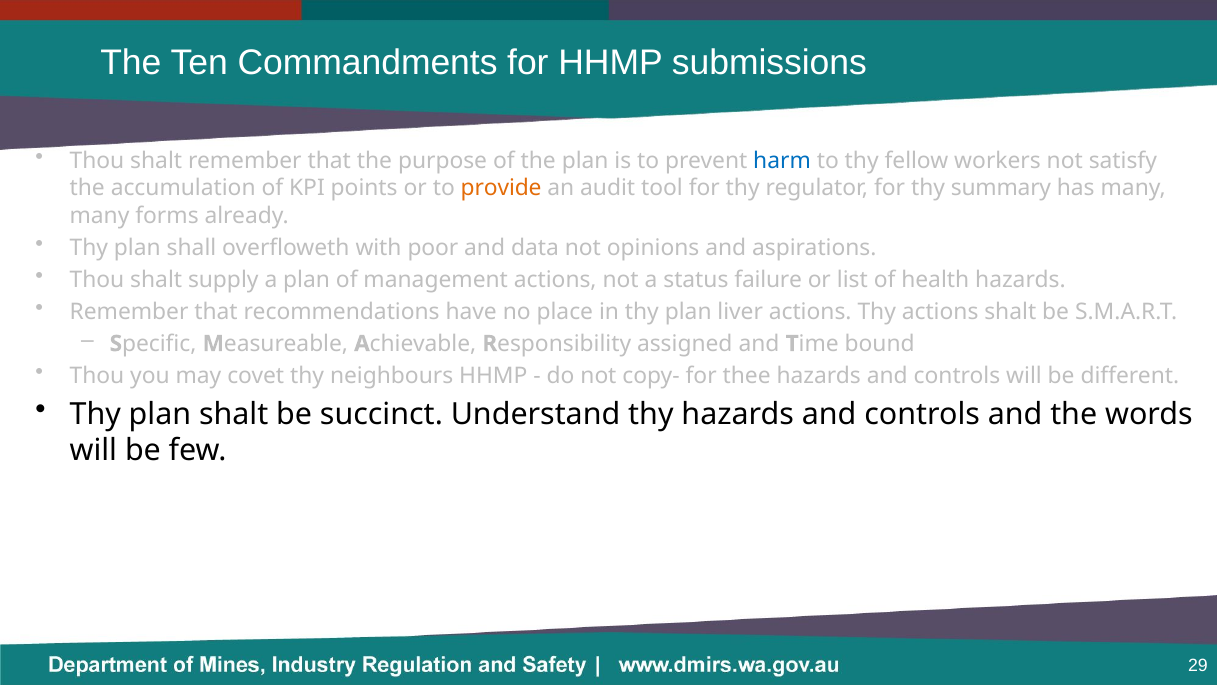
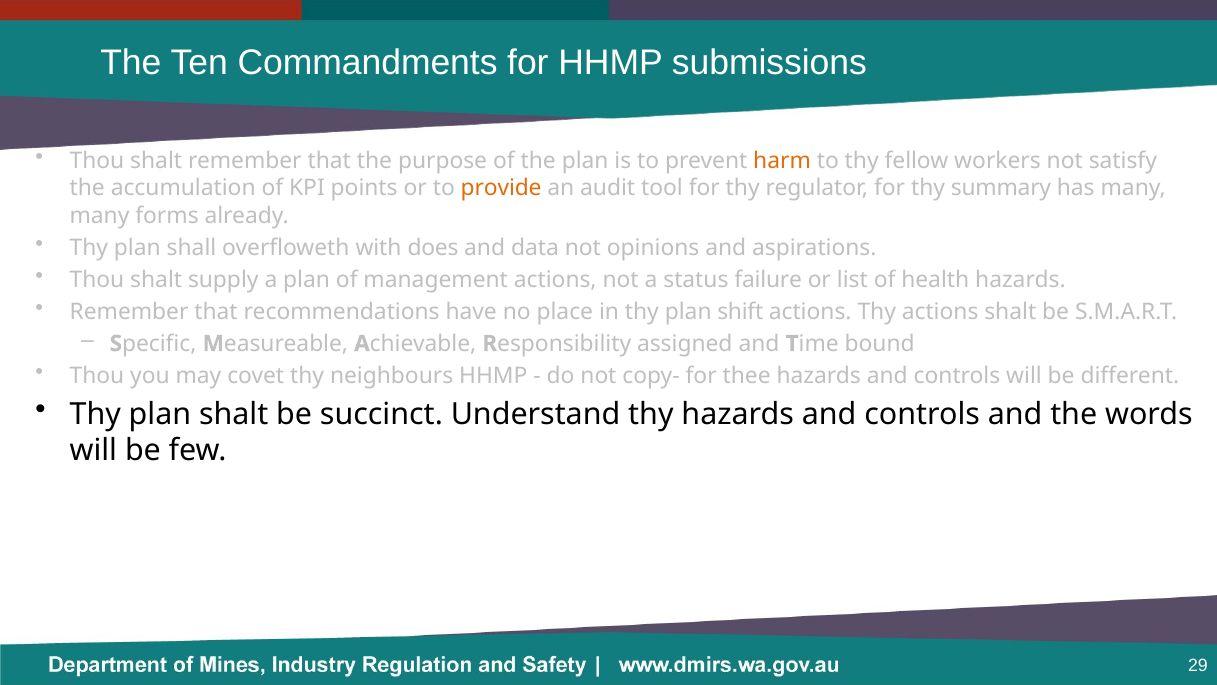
harm colour: blue -> orange (782, 161)
poor: poor -> does (433, 248)
liver: liver -> shift (740, 311)
